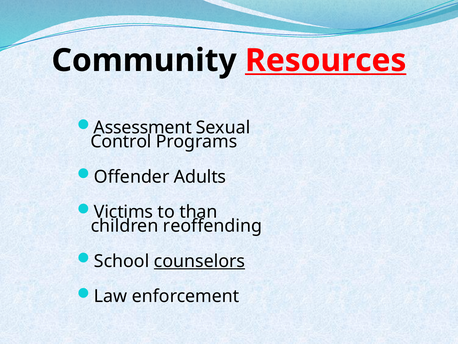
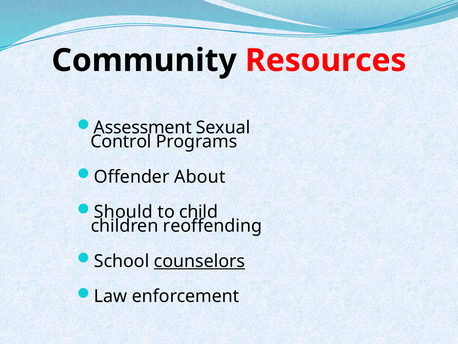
Resources underline: present -> none (326, 60)
Adults: Adults -> About (200, 177)
Victims: Victims -> Should (123, 212)
than: than -> child (199, 212)
